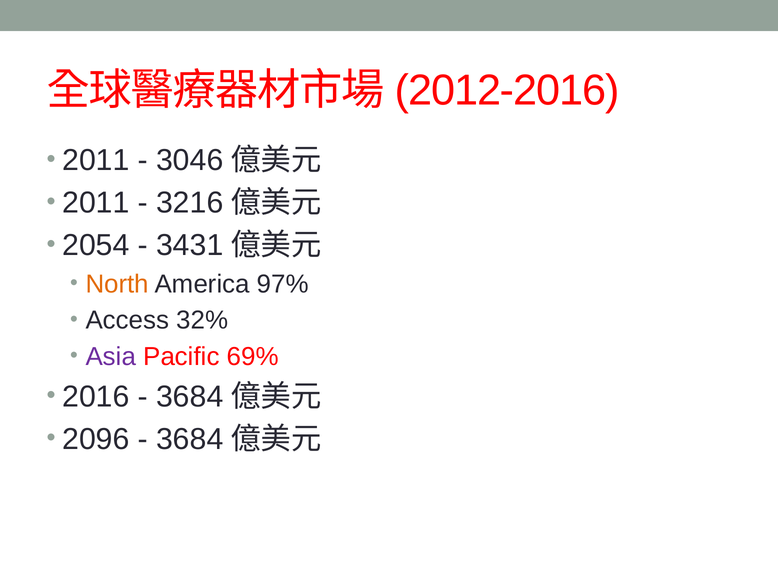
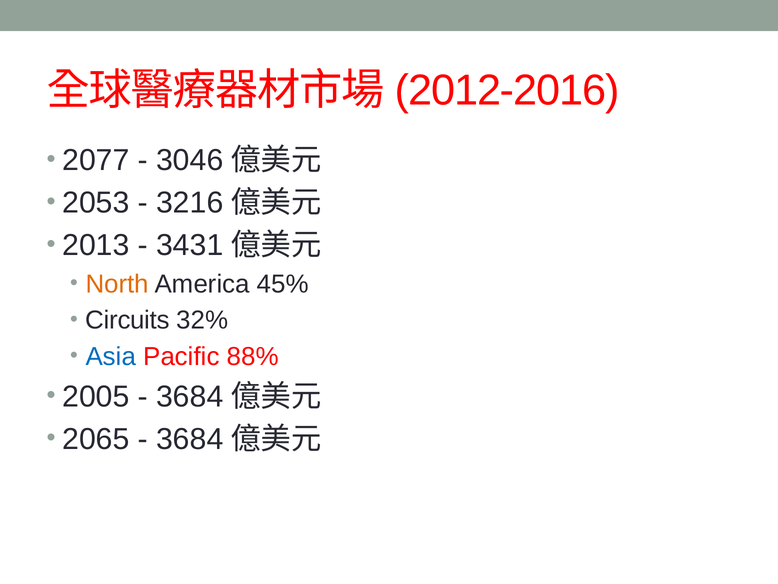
2011: 2011 -> 2077 (96, 160)
2011: 2011 -> 2053 (96, 203)
2054: 2054 -> 2013 (96, 245)
97%: 97% -> 45% (283, 284)
Access: Access -> Circuits (127, 320)
Asia colour: purple -> blue (111, 356)
69%: 69% -> 88% (253, 356)
2016: 2016 -> 2005 (96, 396)
2096: 2096 -> 2065 (96, 439)
